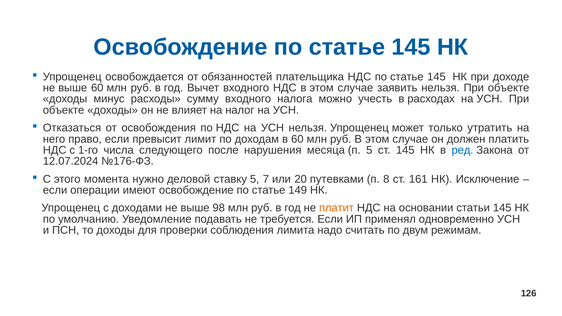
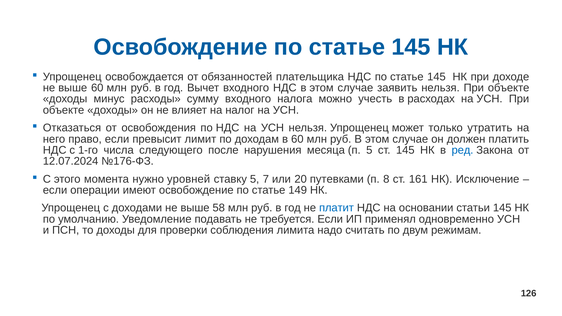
деловой: деловой -> уровней (189, 179)
98: 98 -> 58 (219, 208)
платит colour: orange -> blue (336, 208)
